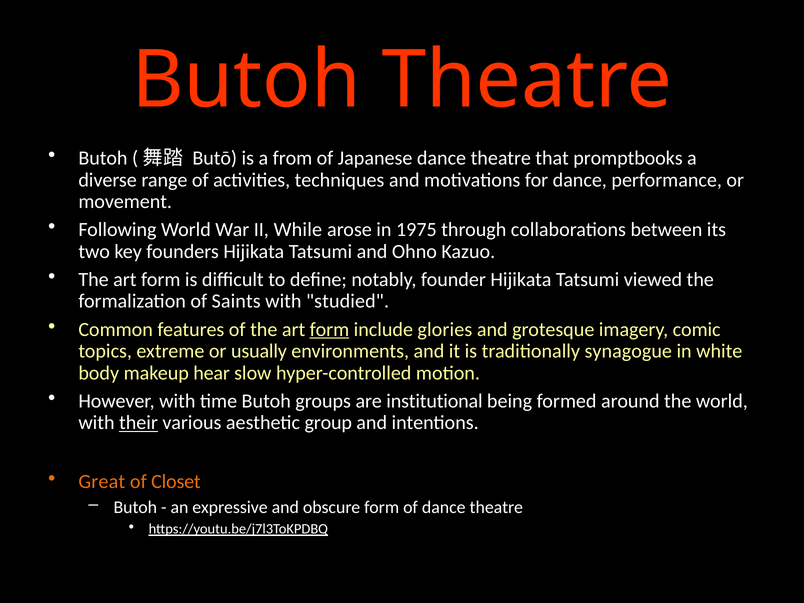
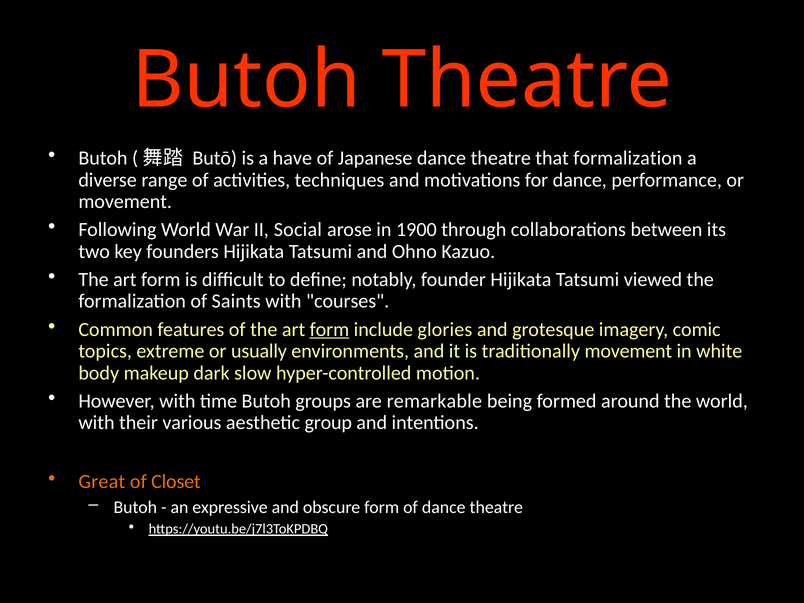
from: from -> have (292, 158)
that promptbooks: promptbooks -> formalization (628, 158)
While: While -> Social (298, 230)
1975: 1975 -> 1900 (416, 230)
studied: studied -> courses (348, 301)
traditionally synagogue: synagogue -> movement (628, 351)
hear: hear -> dark (212, 373)
institutional: institutional -> remarkable (434, 401)
their underline: present -> none (139, 423)
